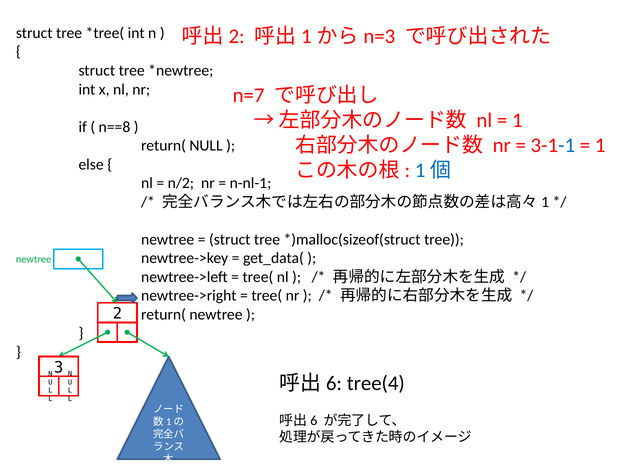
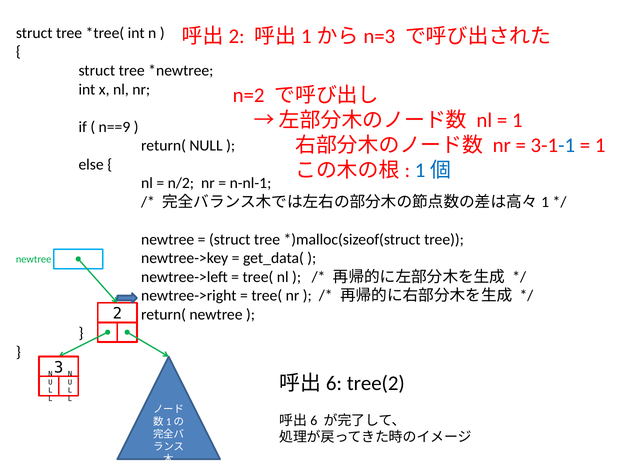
n=7: n=7 -> n=2 (249, 95)
n==8: n==8 -> n==9 (114, 127)
tree(4: tree(4 -> tree(2 (376, 384)
